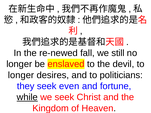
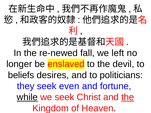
still: still -> left (118, 53)
longer: longer -> beliefs (21, 75)
the underline: none -> present (128, 97)
